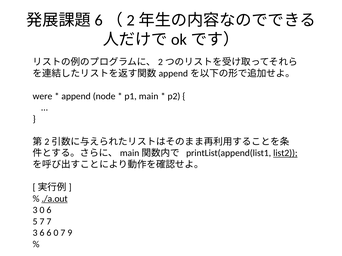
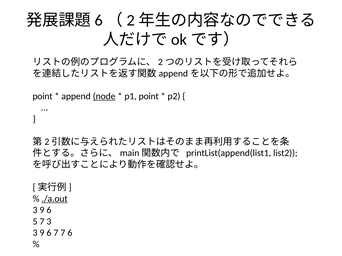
were: were -> point (43, 96)
node underline: none -> present (104, 96)
p1 main: main -> point (149, 96)
list2 underline: present -> none (285, 153)
0: 0 -> 9 (42, 210)
7 7: 7 -> 3 (49, 222)
6: 6 -> 9 (42, 233)
6 0: 0 -> 7 (56, 233)
7 9: 9 -> 6 (70, 233)
